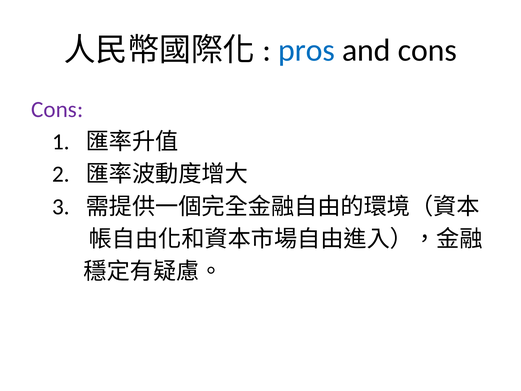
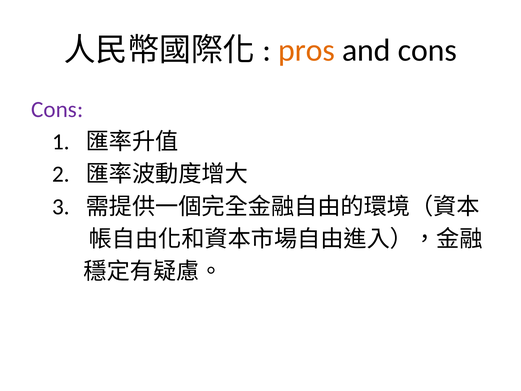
pros colour: blue -> orange (307, 50)
